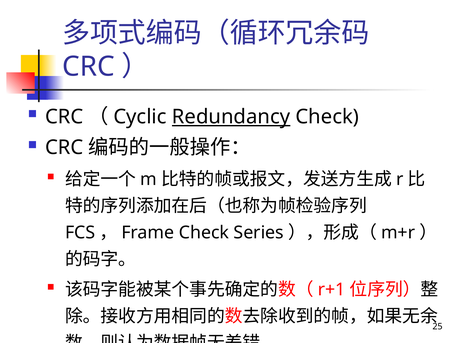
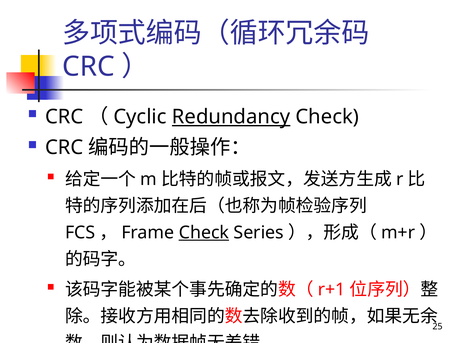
Check underline: none -> present (204, 232)
